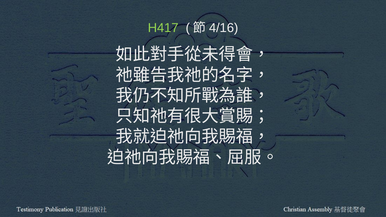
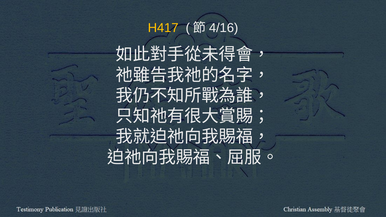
H417 colour: light green -> yellow (163, 28)
